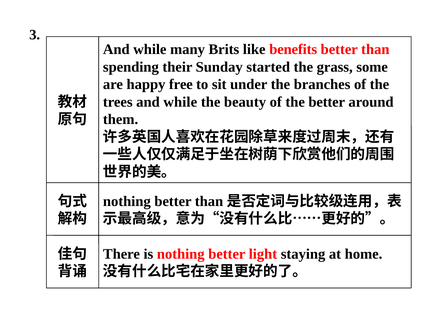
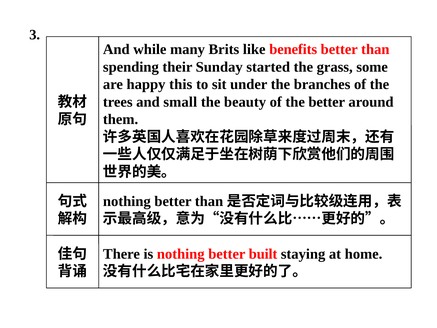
free: free -> this (181, 84)
trees and while: while -> small (180, 102)
light: light -> built (263, 254)
